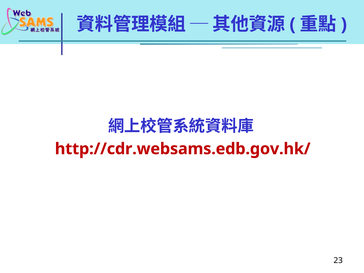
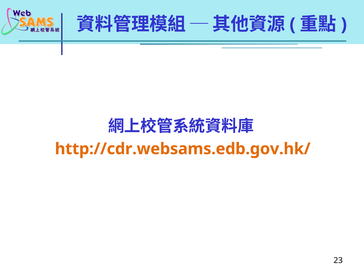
http://cdr.websams.edb.gov.hk/ colour: red -> orange (183, 149)
